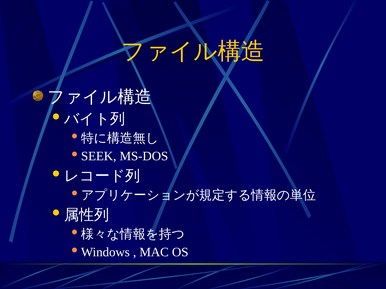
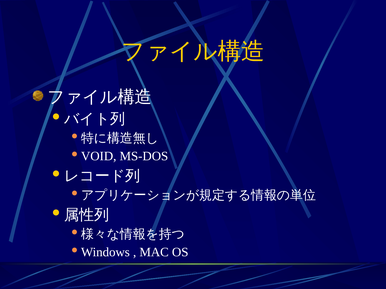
SEEK: SEEK -> VOID (99, 156)
